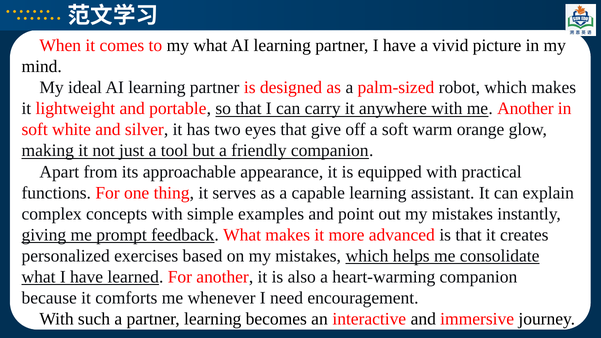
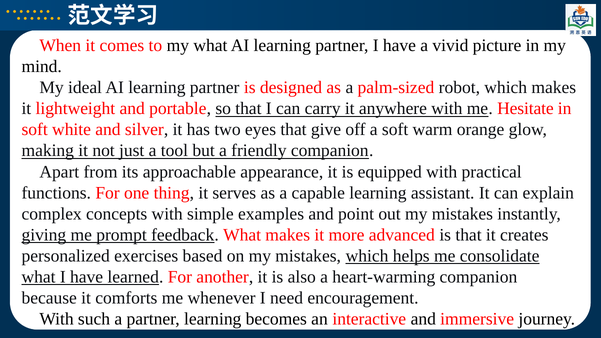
me Another: Another -> Hesitate (525, 109)
